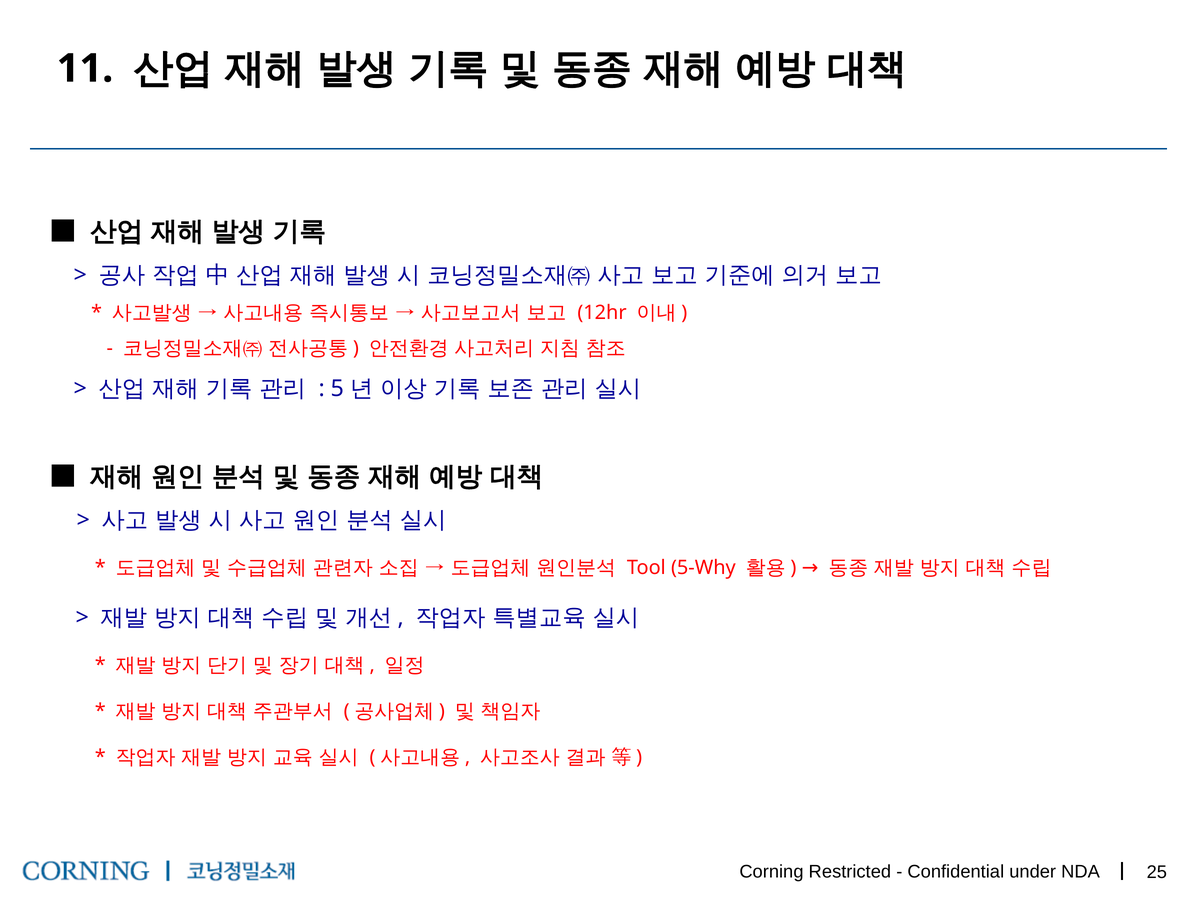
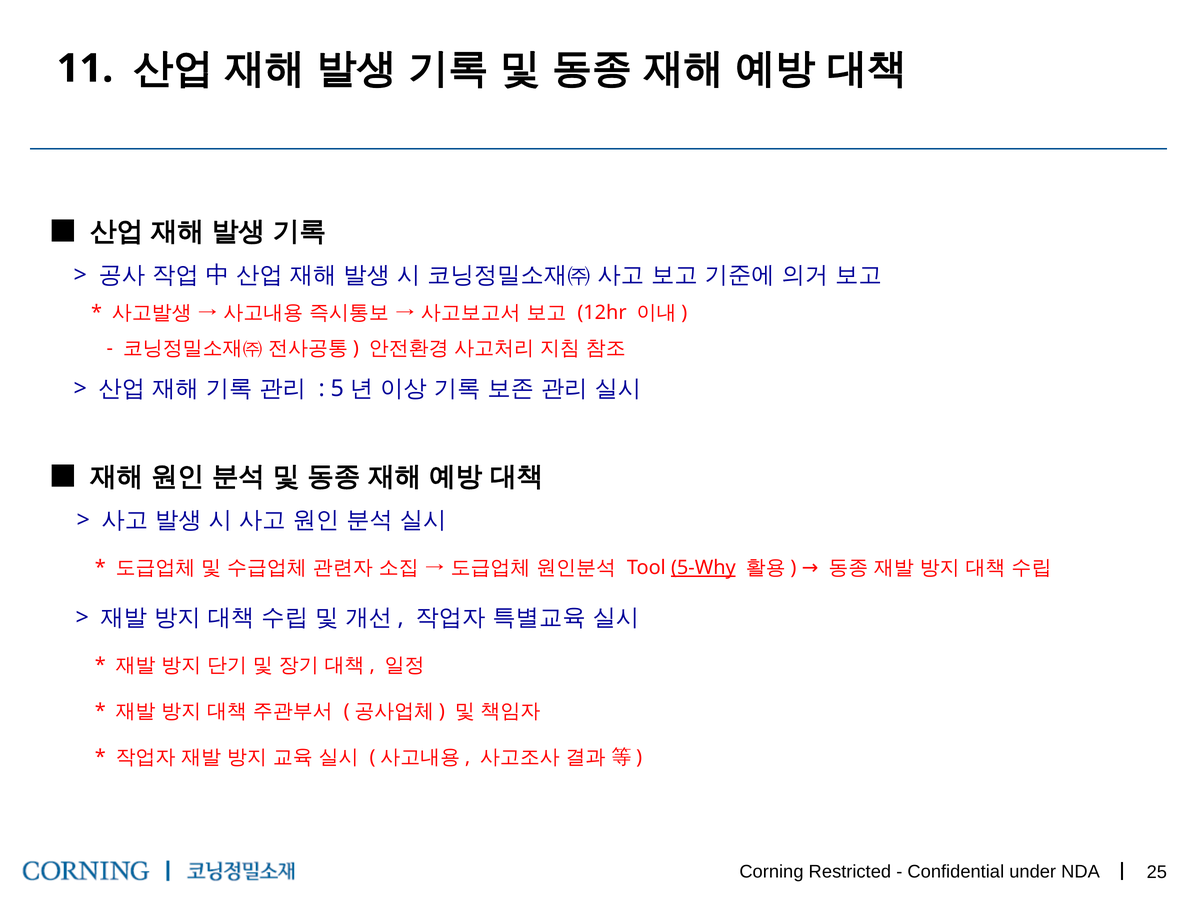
5-Why underline: none -> present (703, 568)
